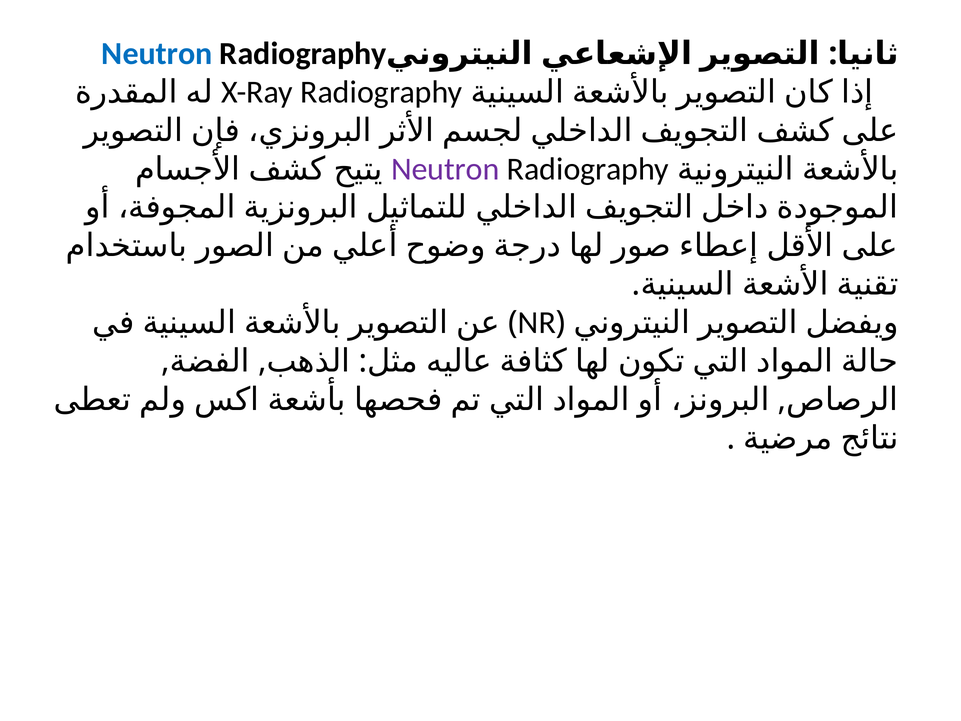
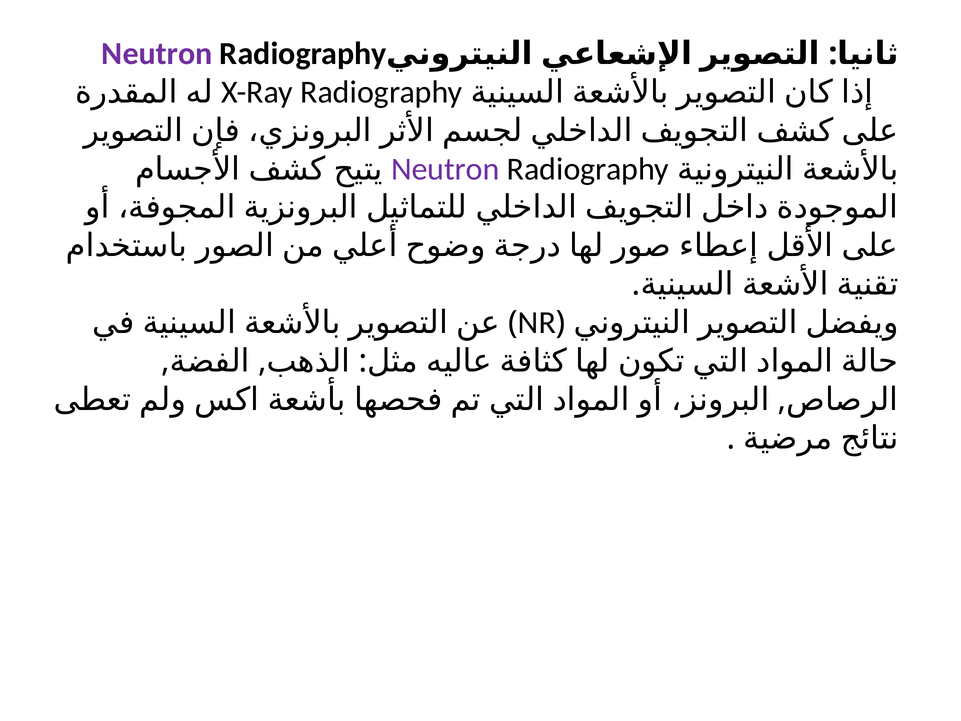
Neutron colour: blue -> purple (157, 54)
